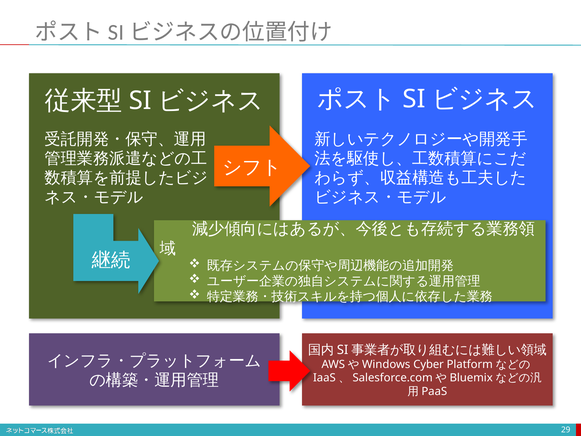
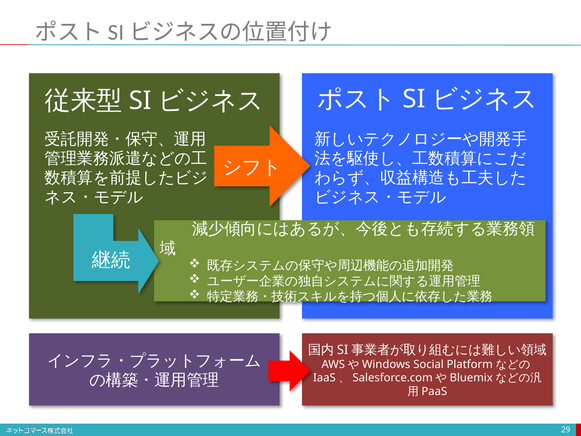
Cyber: Cyber -> Social (429, 364)
